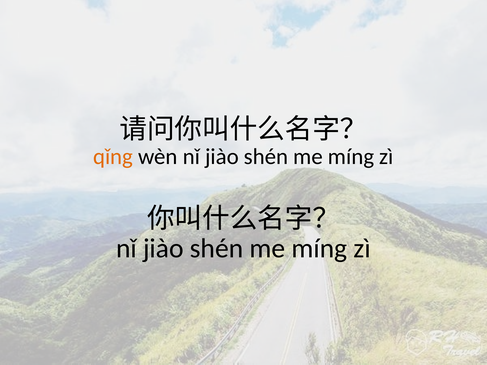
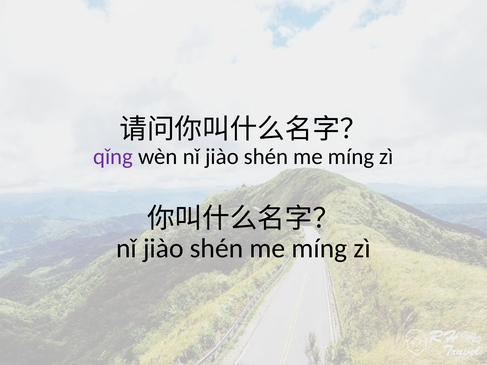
qǐng colour: orange -> purple (113, 157)
